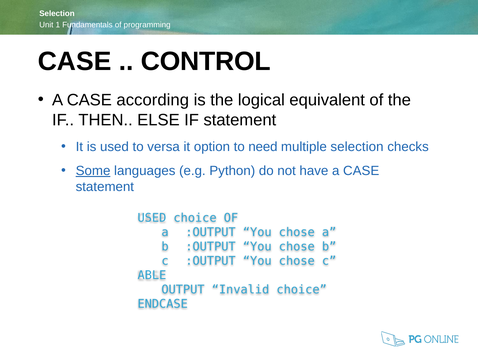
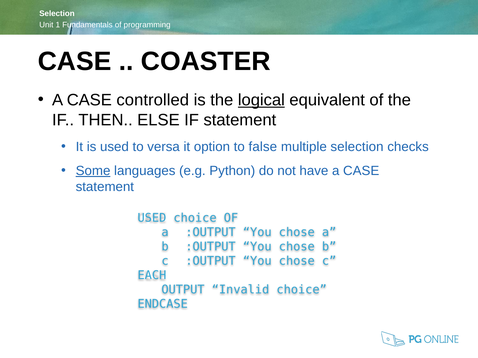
CONTROL: CONTROL -> COASTER (206, 62)
according: according -> controlled (153, 100)
logical underline: none -> present (261, 100)
need: need -> false (263, 147)
ABLE: ABLE -> EACH (152, 276)
